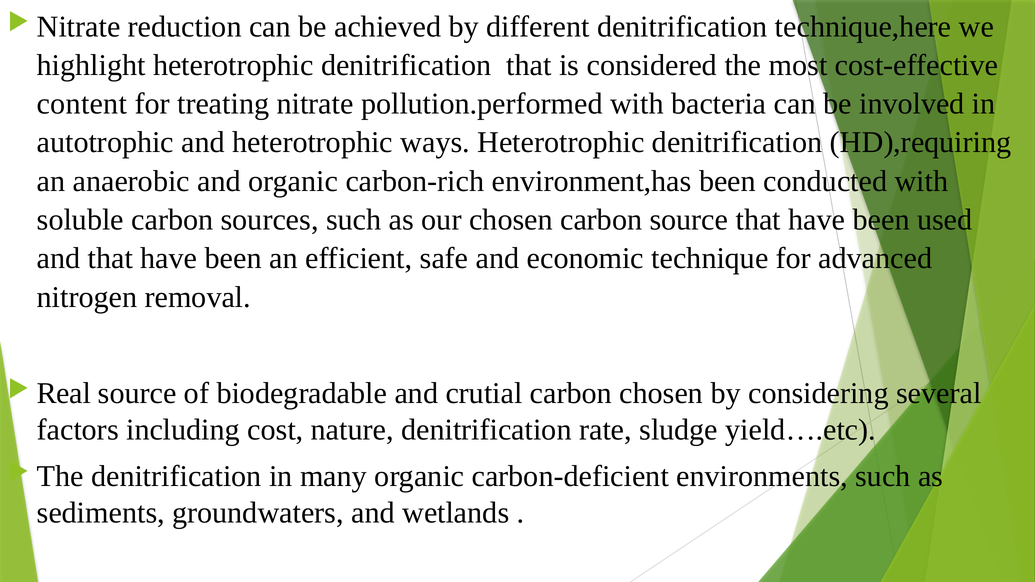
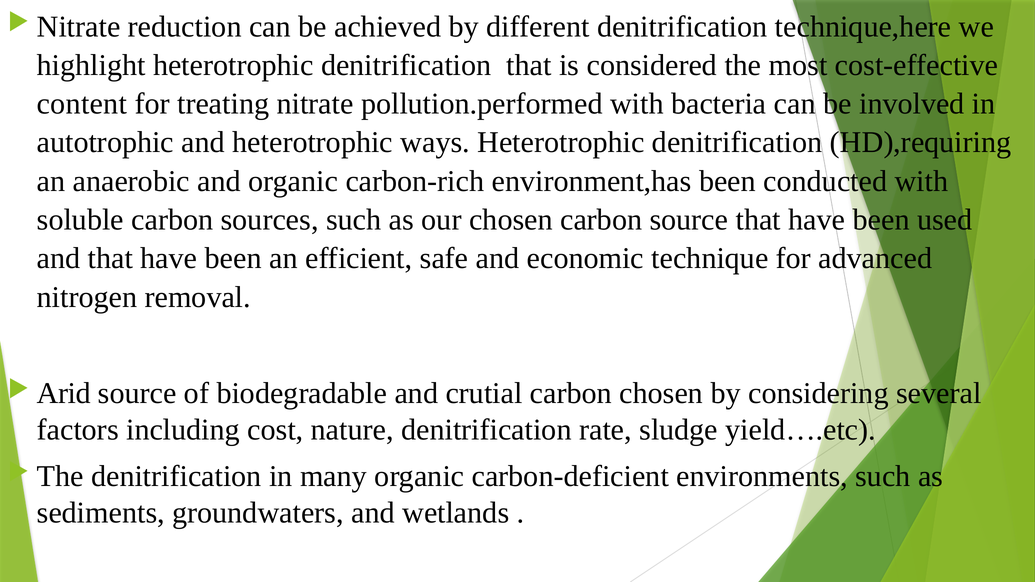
Real: Real -> Arid (64, 394)
